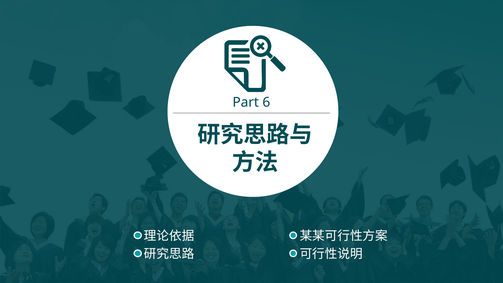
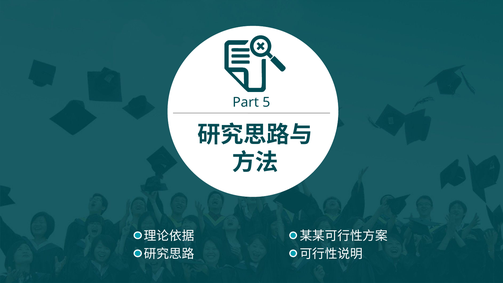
6: 6 -> 5 (266, 102)
